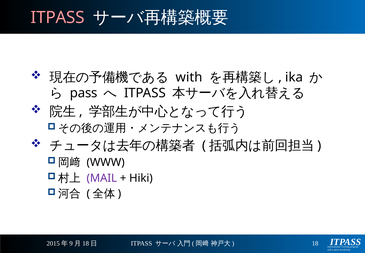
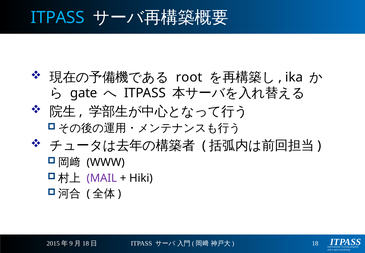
ITPASS colour: pink -> light blue (58, 18)
with: with -> root (189, 77)
pass: pass -> gate (84, 93)
